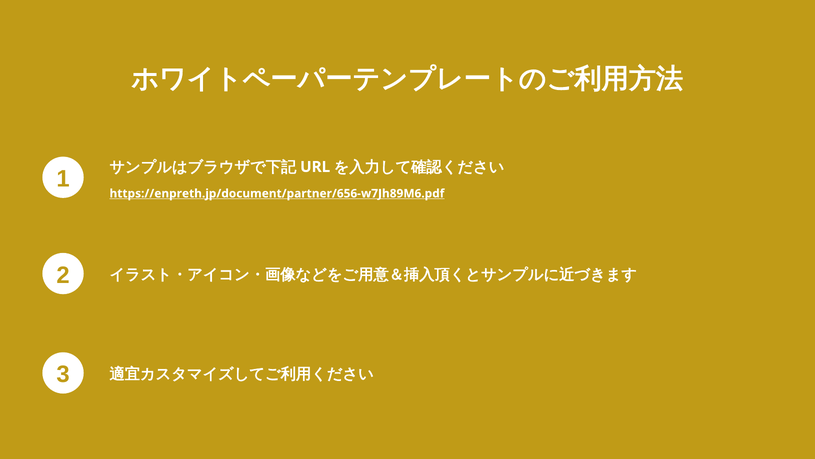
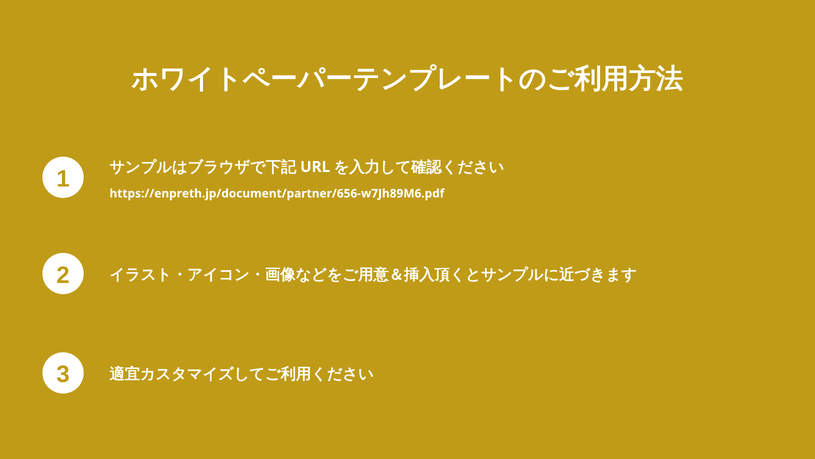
https://enpreth.jp/document/partner/656-w7Jh89M6.pdf underline: present -> none (277, 193)
